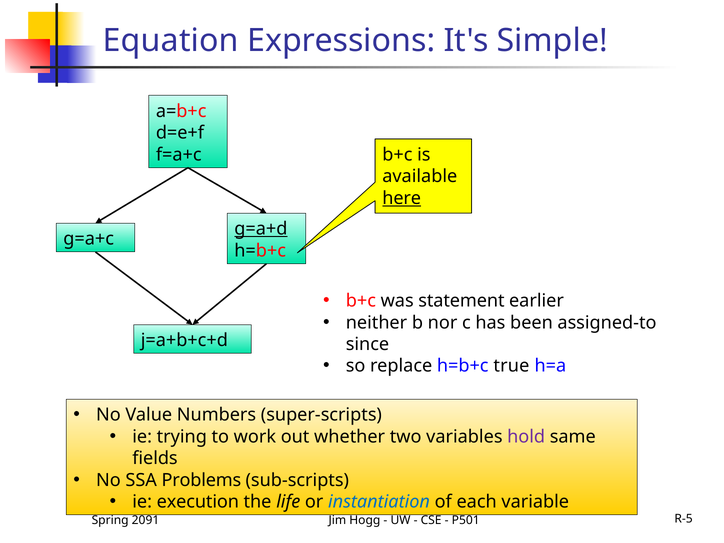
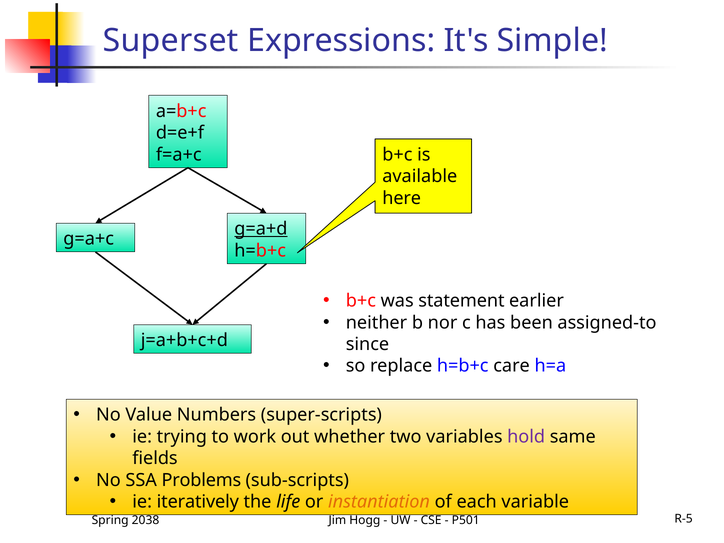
Equation: Equation -> Superset (171, 41)
here underline: present -> none (402, 198)
true: true -> care (512, 366)
execution: execution -> iteratively (198, 502)
instantiation colour: blue -> orange (379, 502)
2091: 2091 -> 2038 (145, 520)
